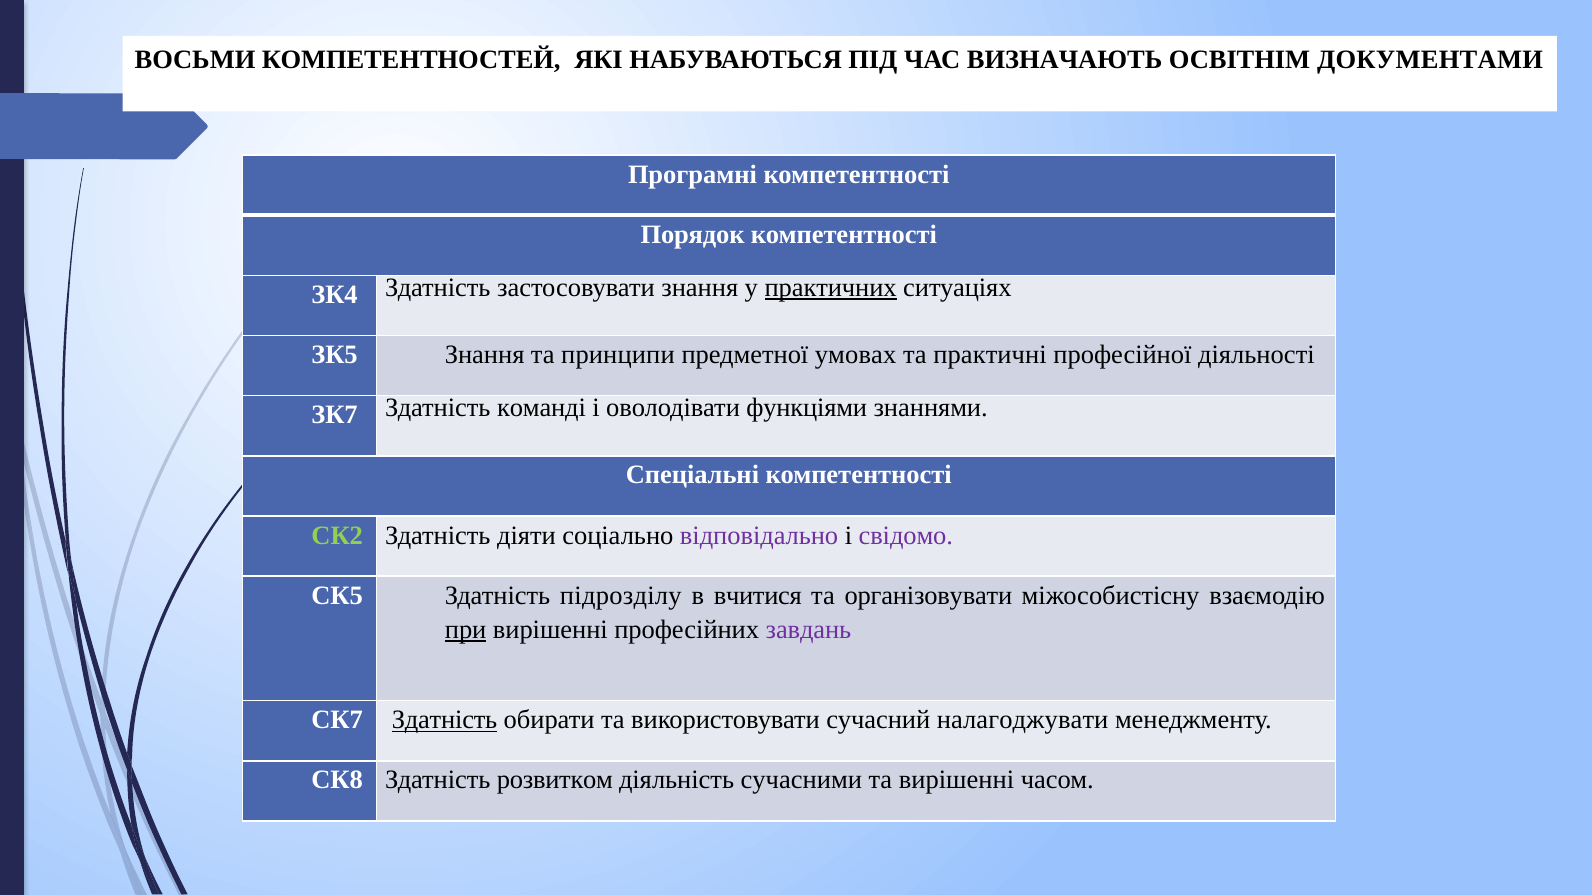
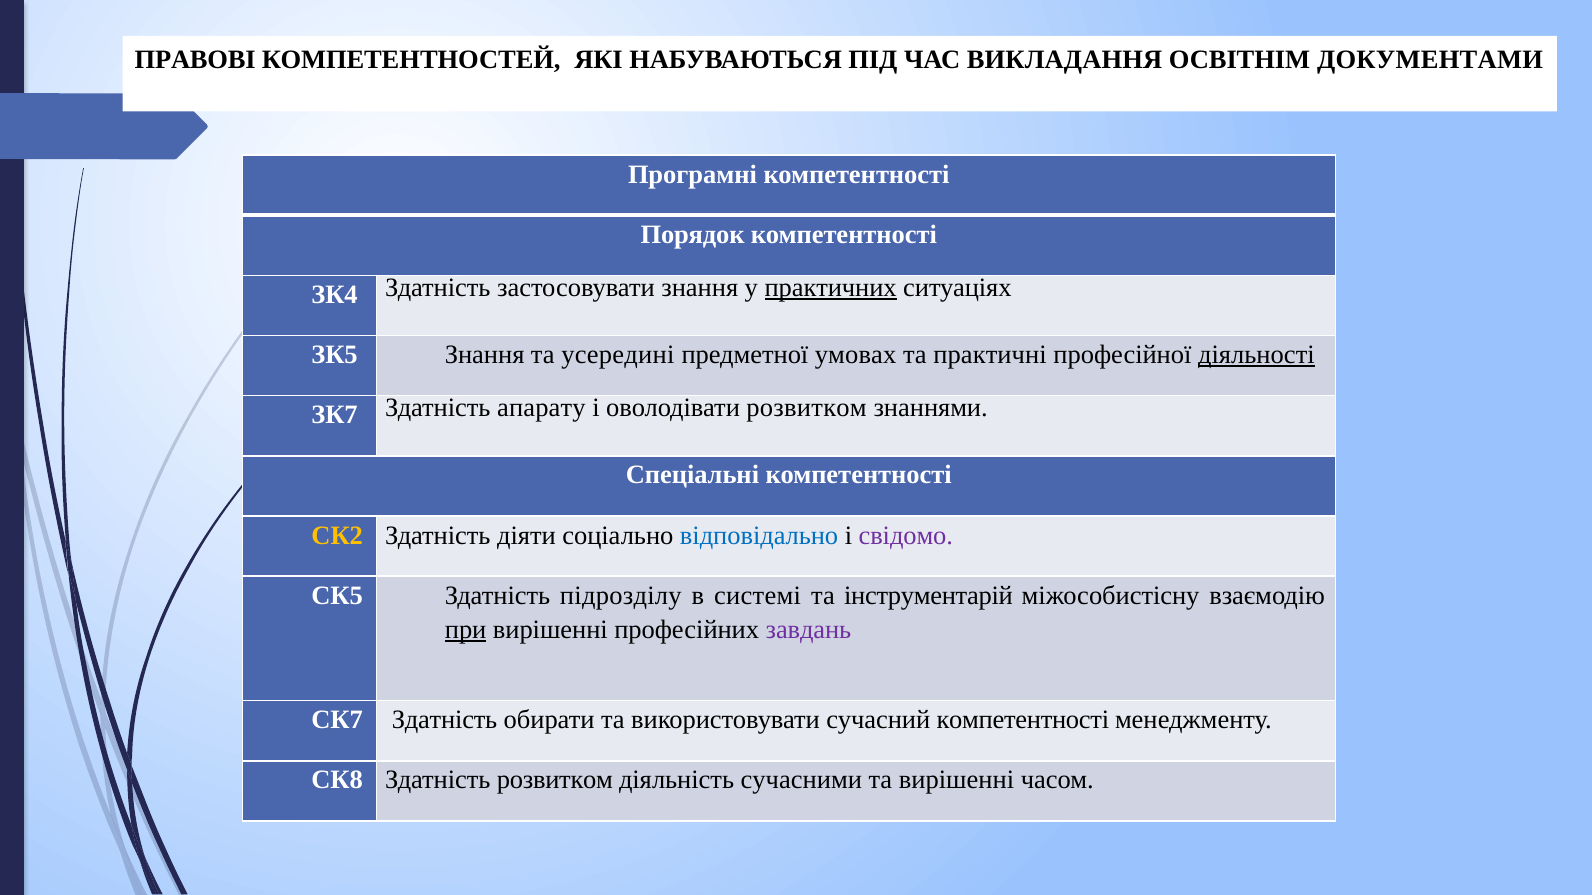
ВОСЬМИ: ВОСЬМИ -> ПРАВОВІ (195, 60)
ВИЗНАЧАЮТЬ: ВИЗНАЧАЮТЬ -> ВИКЛАДАННЯ (1065, 60)
принципи: принципи -> усередині (618, 355)
діяльності underline: none -> present (1256, 355)
команді: команді -> апарату (541, 408)
оволодівати функціями: функціями -> розвитком (807, 408)
СК2 colour: light green -> yellow (337, 536)
відповідально colour: purple -> blue (759, 536)
вчитися: вчитися -> системі (758, 596)
організовувати: організовувати -> інструментарій (928, 596)
Здатність underline: present -> none (445, 720)
сучасний налагоджувати: налагоджувати -> компетентності (1023, 720)
